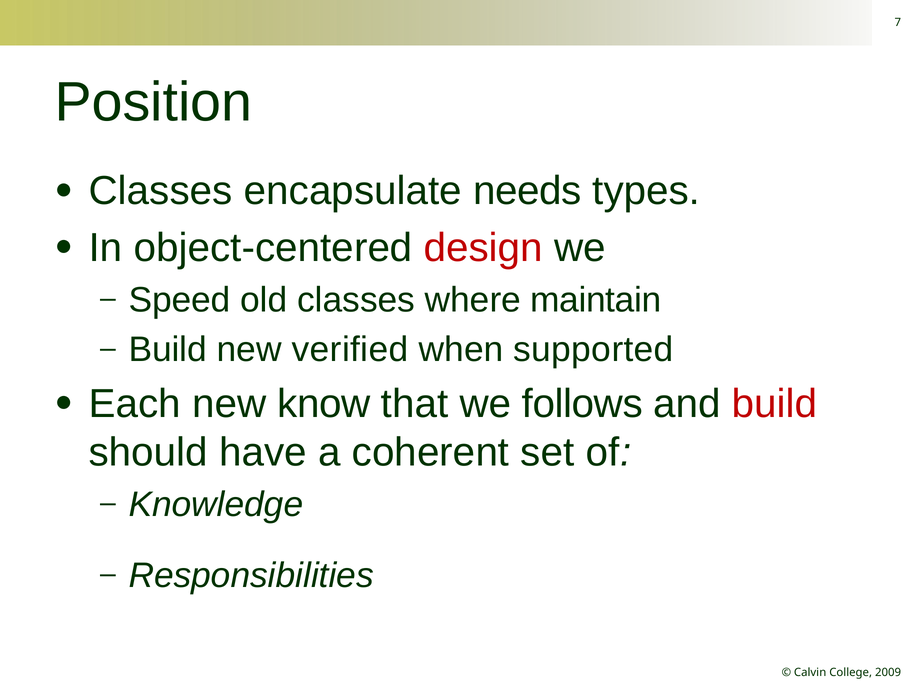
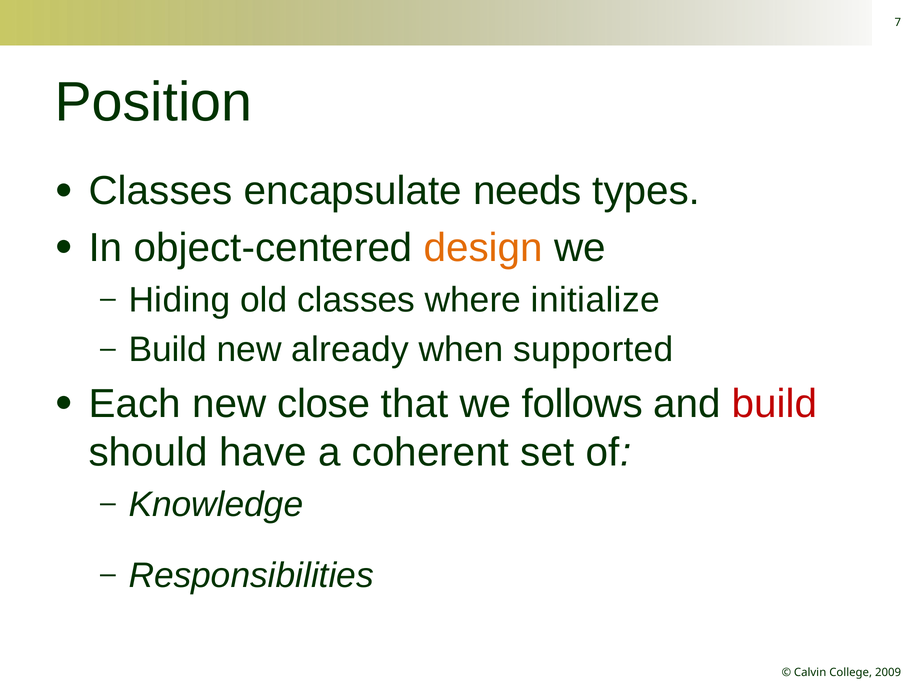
design colour: red -> orange (483, 248)
Speed: Speed -> Hiding (179, 300)
maintain: maintain -> initialize (595, 300)
verified: verified -> already (350, 349)
know: know -> close (324, 403)
